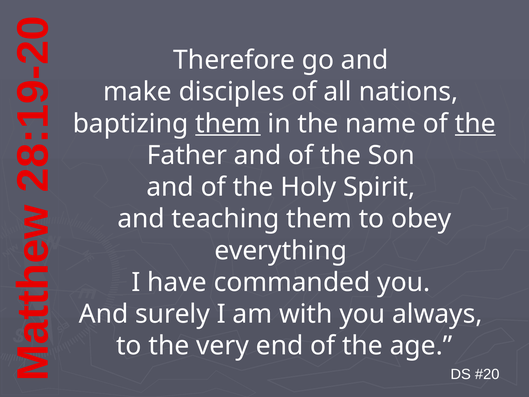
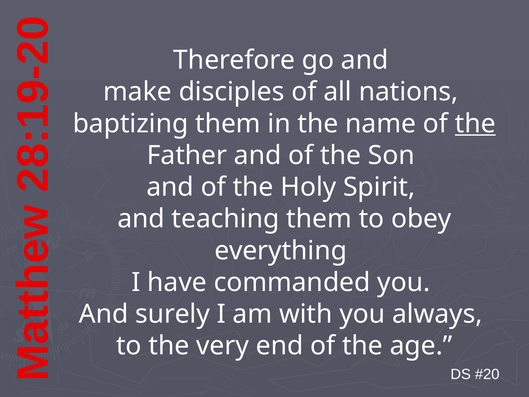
them underline: present -> none (228, 124)
